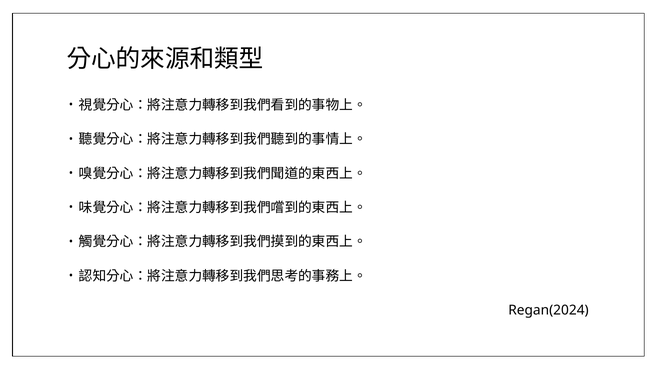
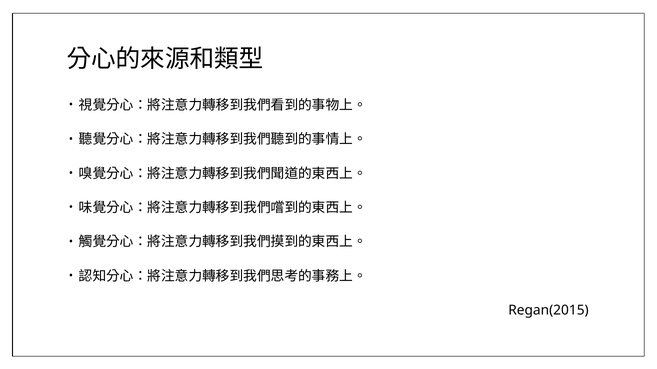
Regan(2024: Regan(2024 -> Regan(2015 (549, 311)
